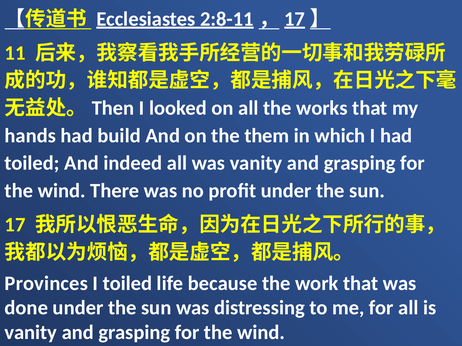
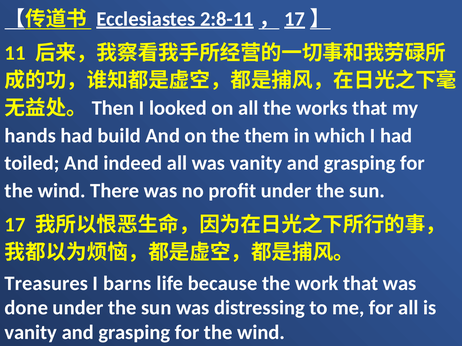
Provinces: Provinces -> Treasures (46, 284)
I toiled: toiled -> barns (127, 284)
